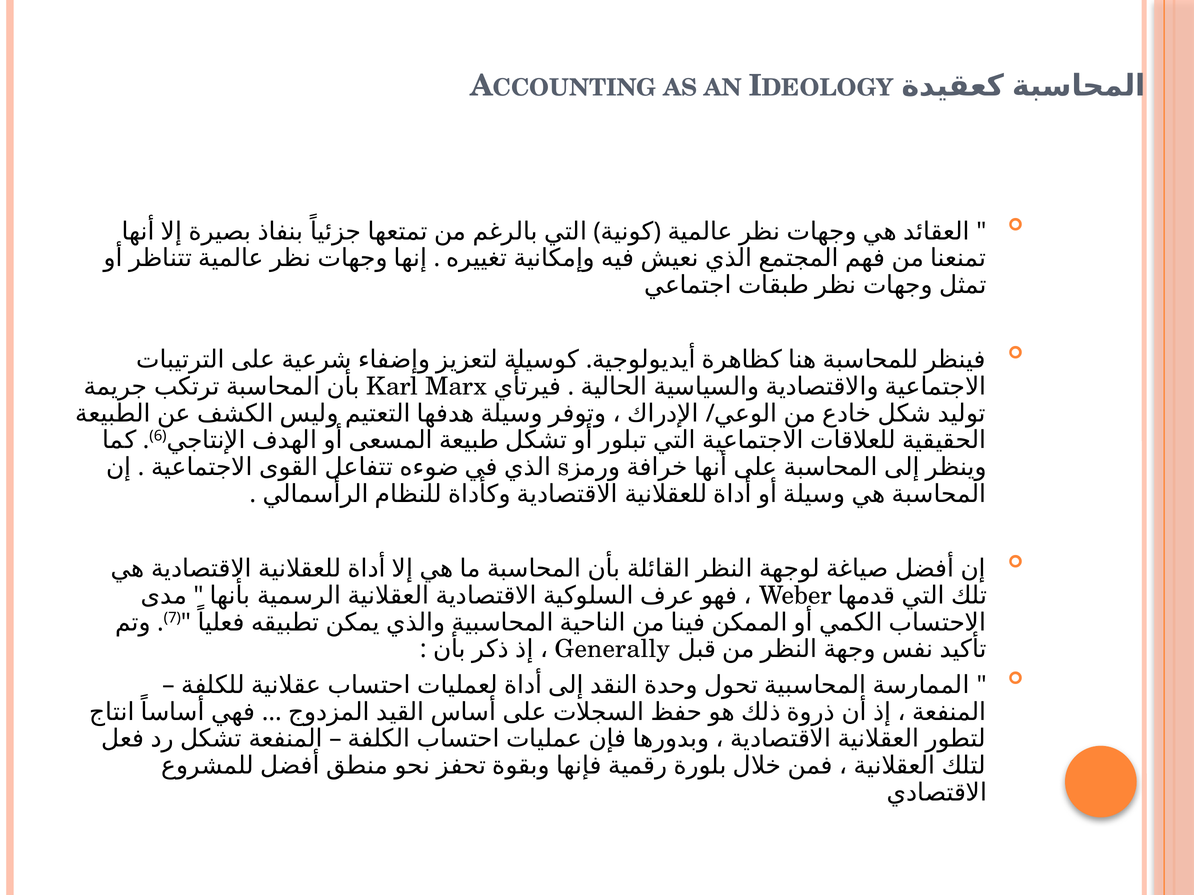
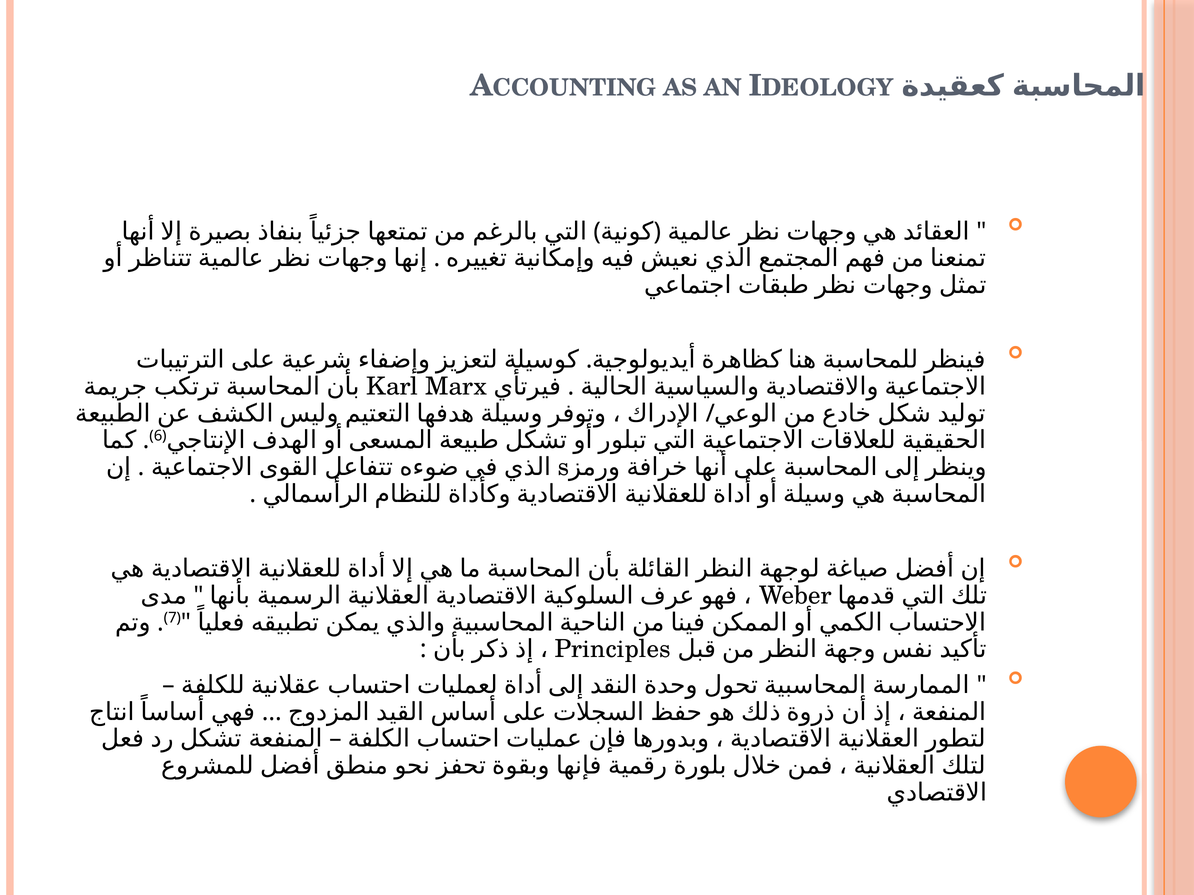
Generally: Generally -> Principles (613, 650)
